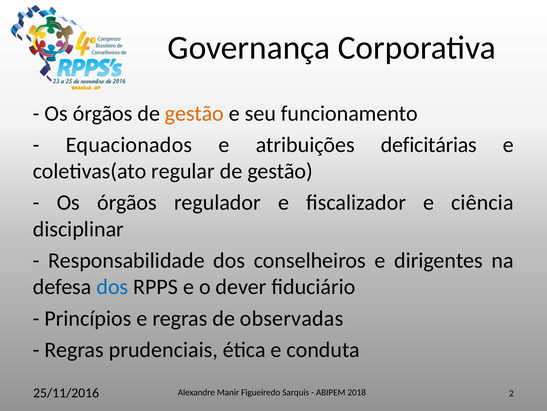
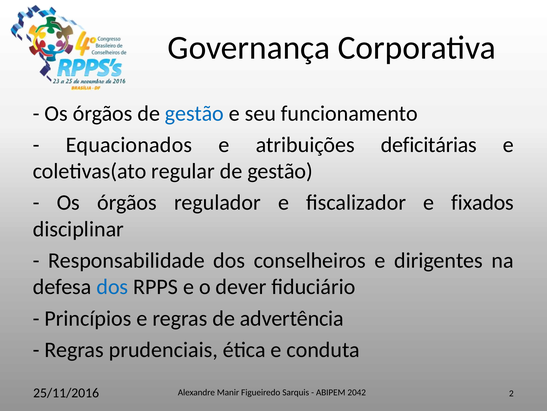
gestão colour: orange -> blue (194, 113)
ciência: ciência -> fixados (483, 202)
observadas: observadas -> advertência (292, 318)
2018: 2018 -> 2042 (357, 392)
